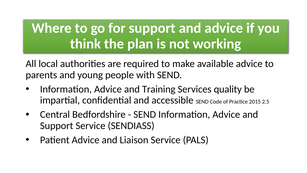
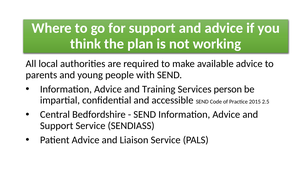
quality: quality -> person (228, 89)
